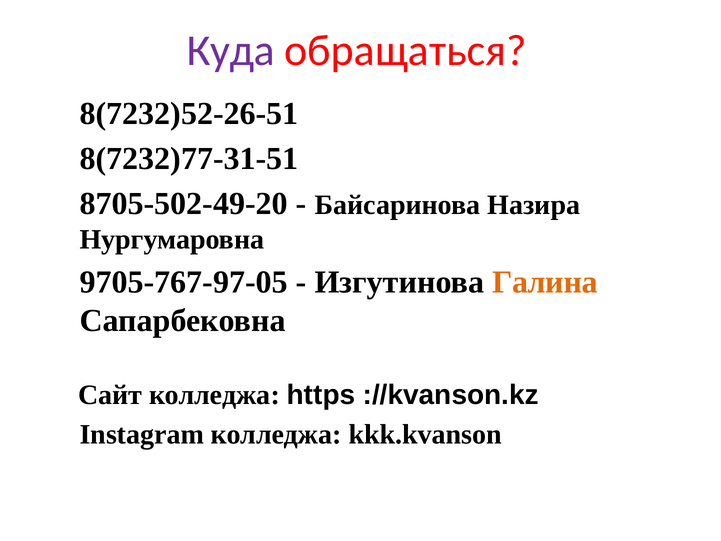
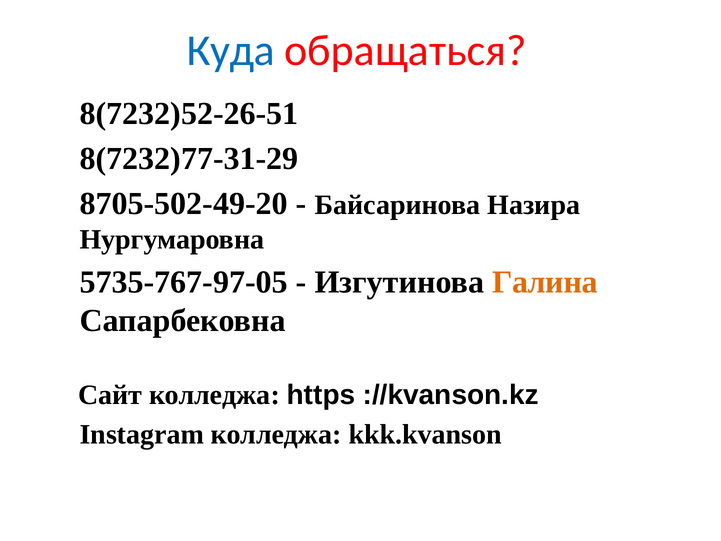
Куда colour: purple -> blue (231, 51)
8(7232)77-31-51: 8(7232)77-31-51 -> 8(7232)77-31-29 (189, 159)
9705-767-97-05: 9705-767-97-05 -> 5735-767-97-05 (184, 282)
